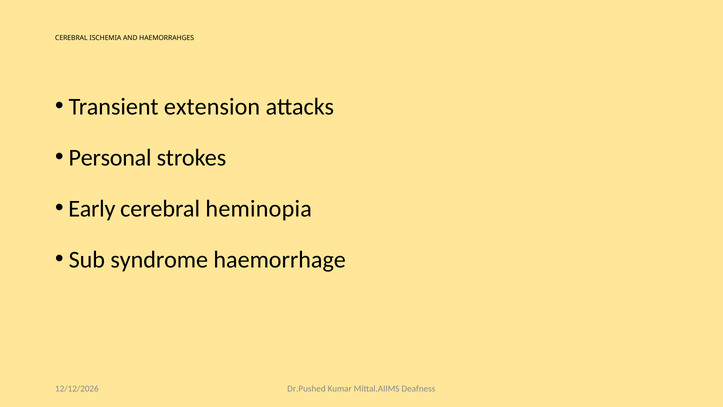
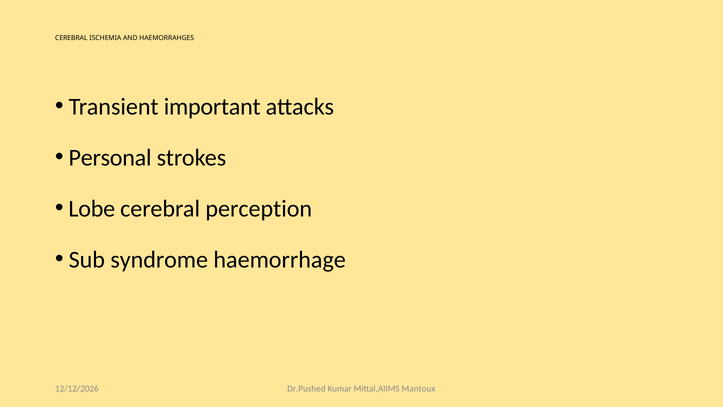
extension: extension -> important (212, 107)
Early: Early -> Lobe (92, 208)
heminopia: heminopia -> perception (259, 208)
Deafness: Deafness -> Mantoux (418, 388)
